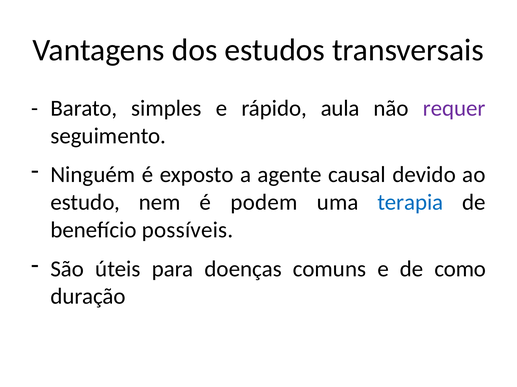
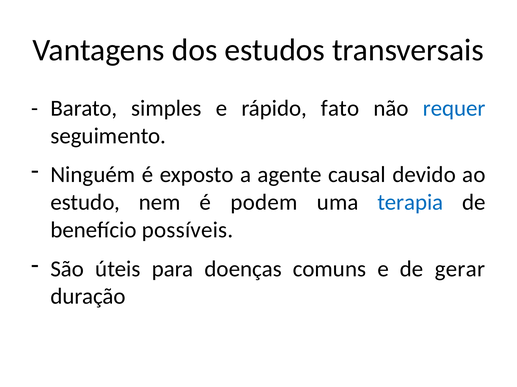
aula: aula -> fato (340, 108)
requer colour: purple -> blue (454, 108)
como: como -> gerar (460, 269)
